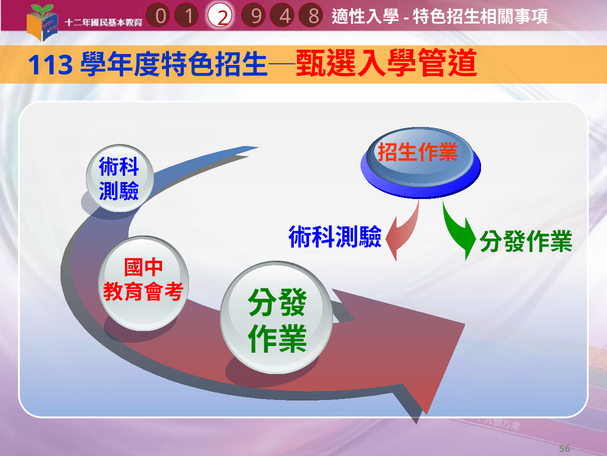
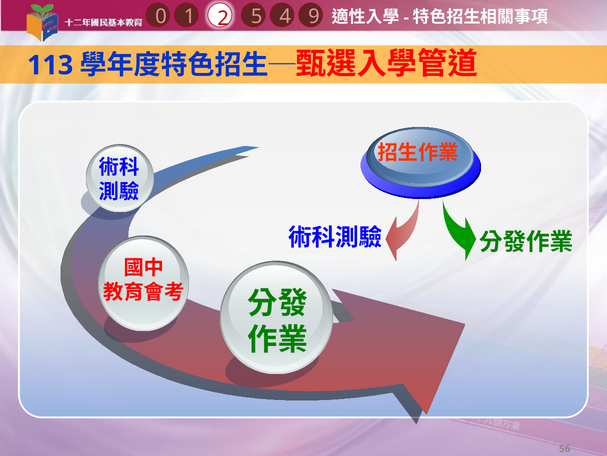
8: 8 -> 9 (314, 16)
9: 9 -> 5 (257, 16)
